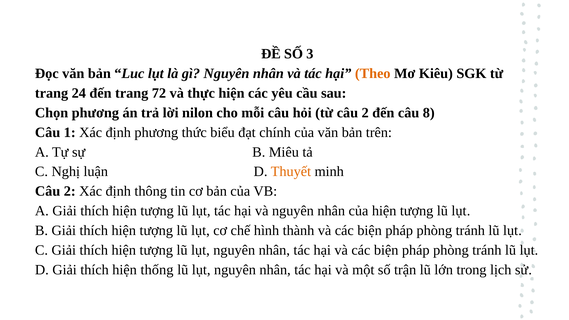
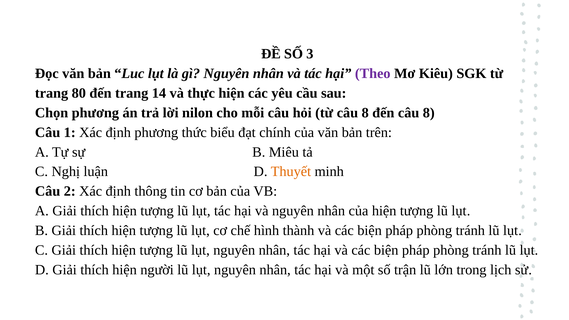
Theo colour: orange -> purple (373, 74)
24: 24 -> 80 (79, 93)
72: 72 -> 14 (159, 93)
từ câu 2: 2 -> 8 (365, 113)
thống: thống -> người (157, 270)
